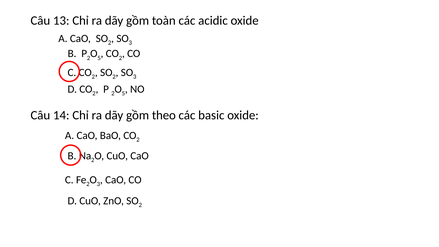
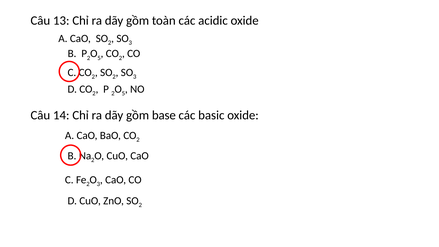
theo: theo -> base (164, 115)
